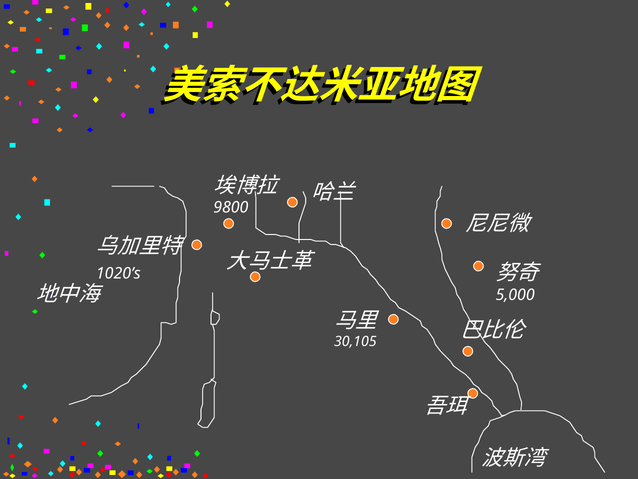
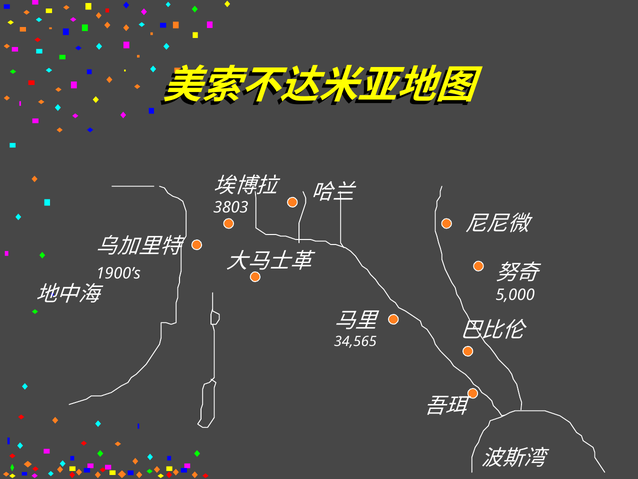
9800: 9800 -> 3803 (231, 207)
1020’s: 1020’s -> 1900’s (118, 273)
30,105: 30,105 -> 34,565 (355, 341)
